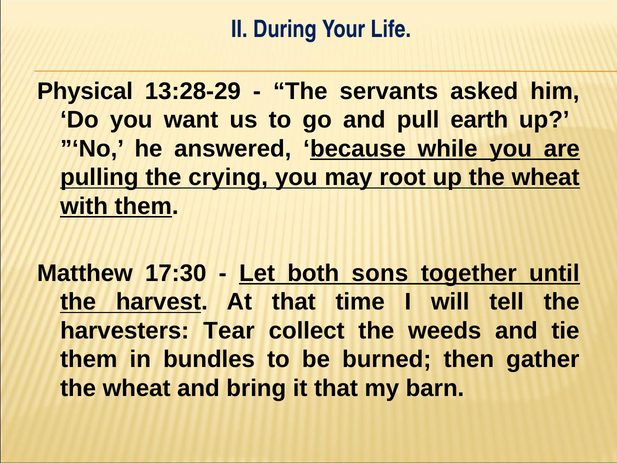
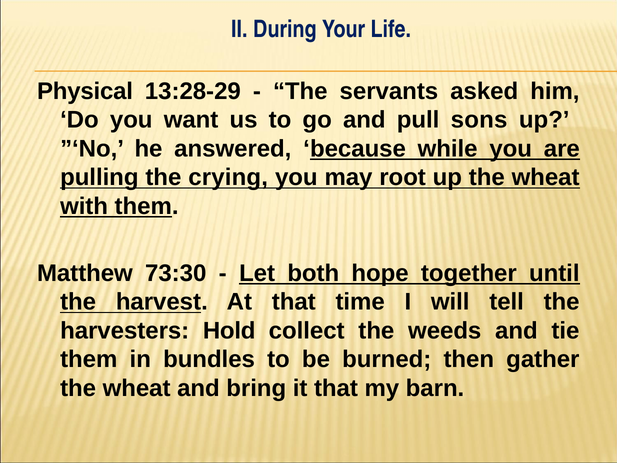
earth: earth -> sons (479, 120)
17:30: 17:30 -> 73:30 (176, 273)
sons: sons -> hope (380, 273)
Tear: Tear -> Hold (229, 331)
